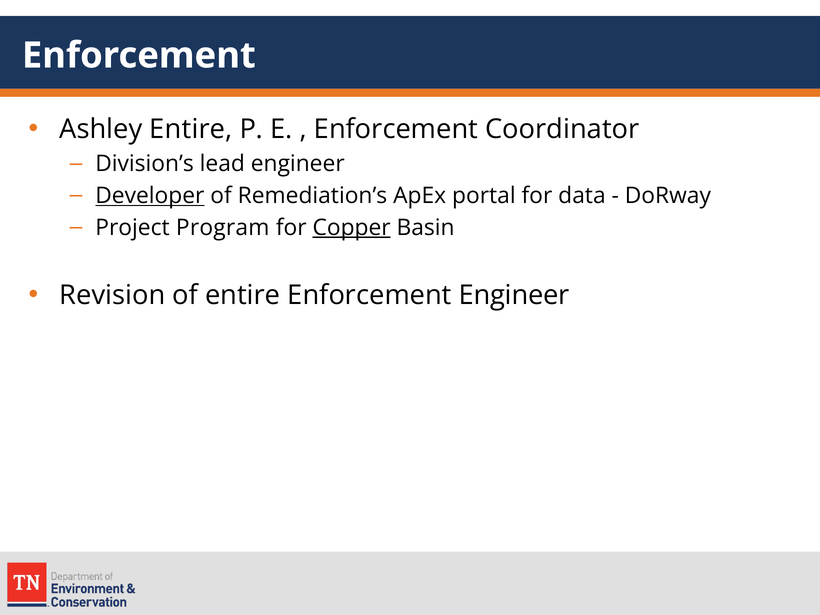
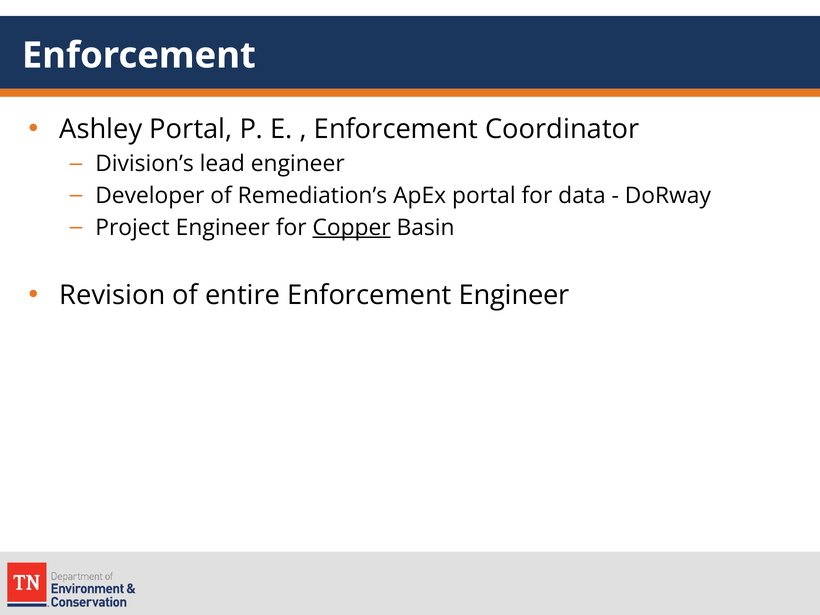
Ashley Entire: Entire -> Portal (191, 129)
Developer underline: present -> none (150, 196)
Project Program: Program -> Engineer (223, 228)
